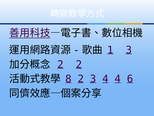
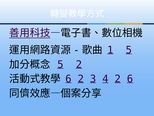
1 3: 3 -> 5 (129, 50)
2: 2 -> 5 (60, 64)
8: 8 -> 6 (68, 79)
4 4: 4 -> 2 (118, 79)
